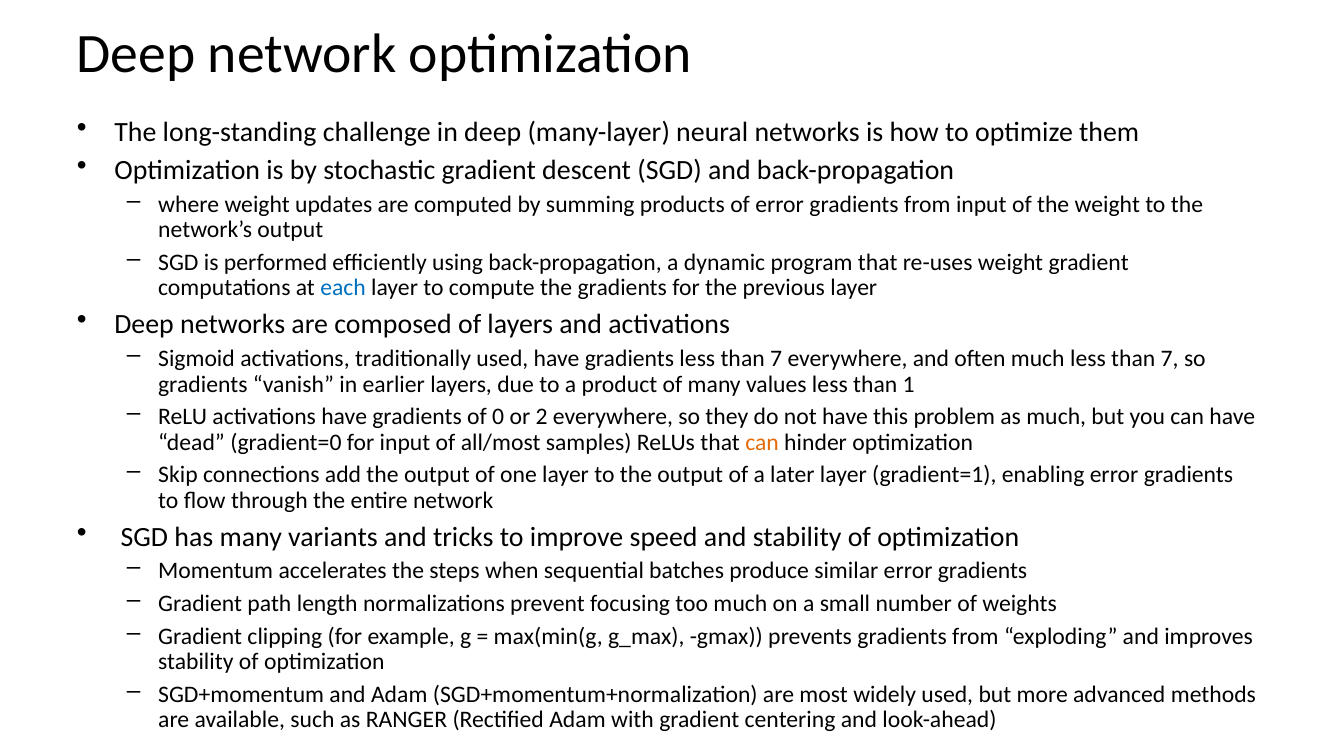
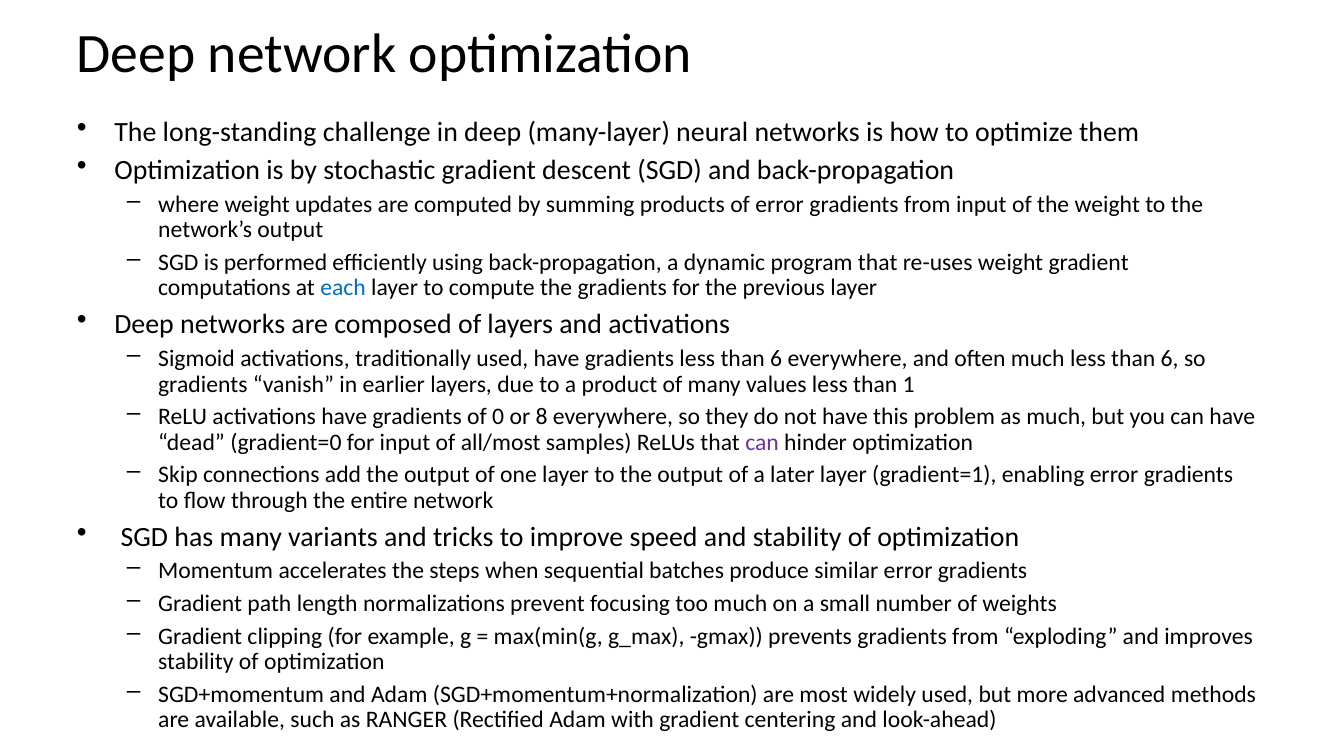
gradients less than 7: 7 -> 6 (776, 359)
much less than 7: 7 -> 6 (1170, 359)
2: 2 -> 8 (542, 417)
can colour: orange -> purple (762, 443)
